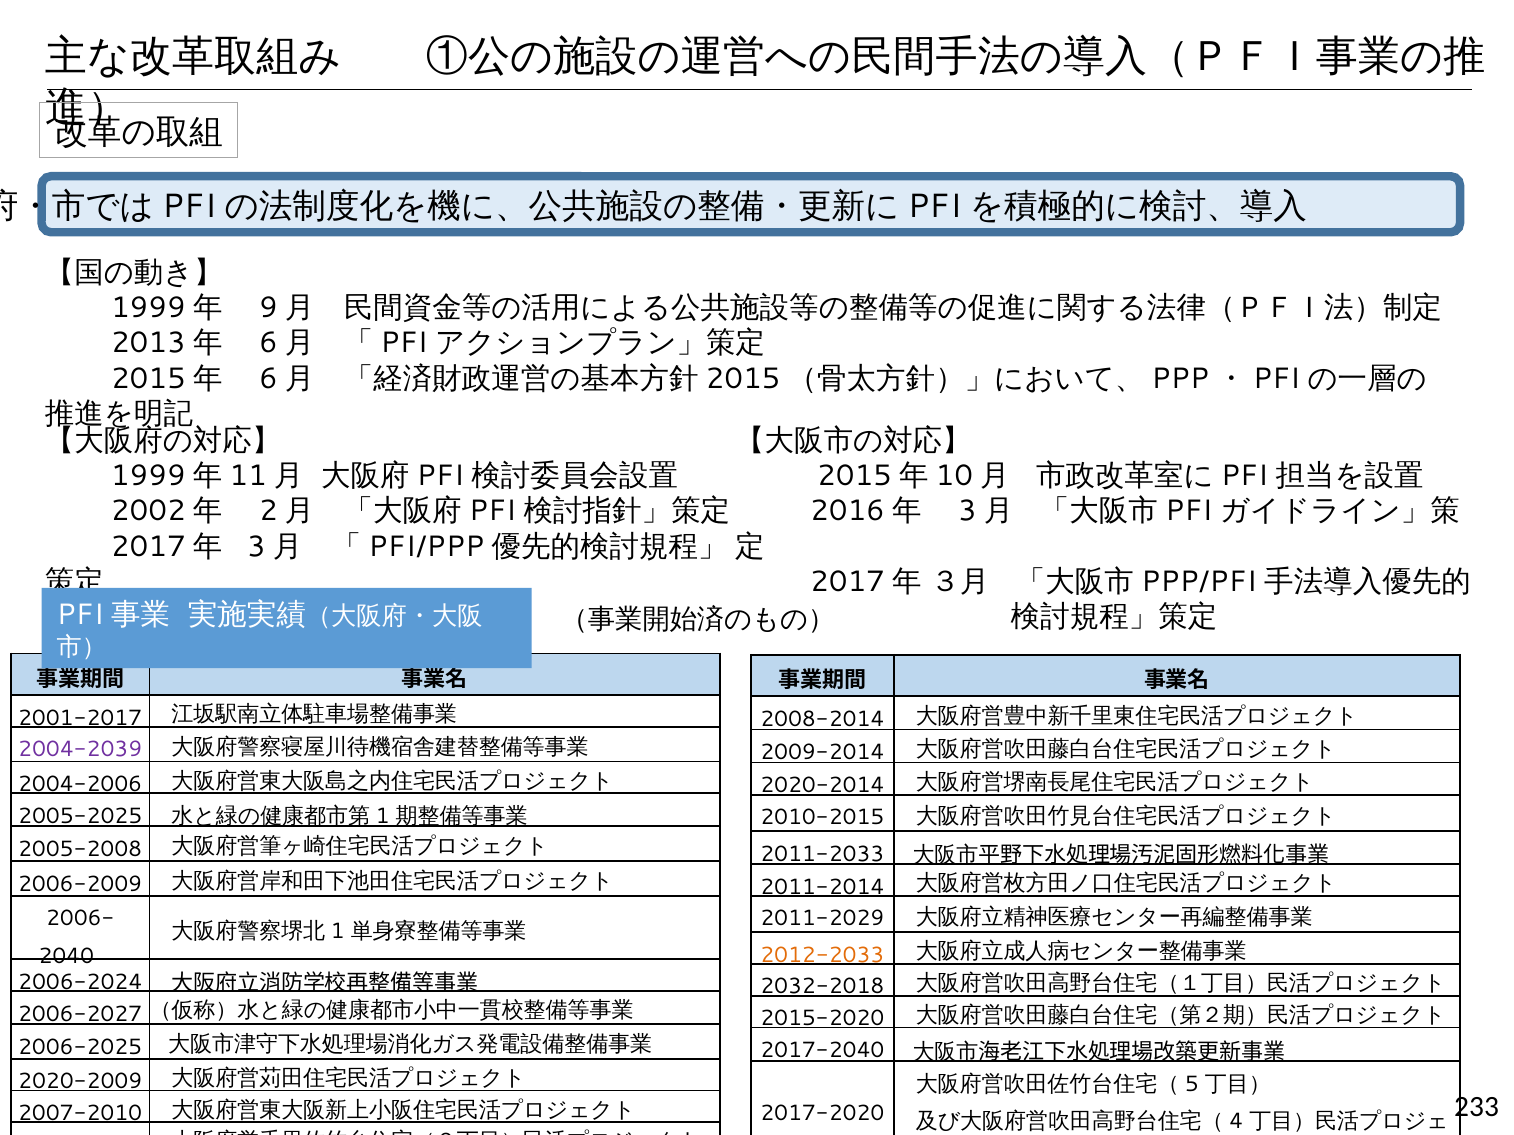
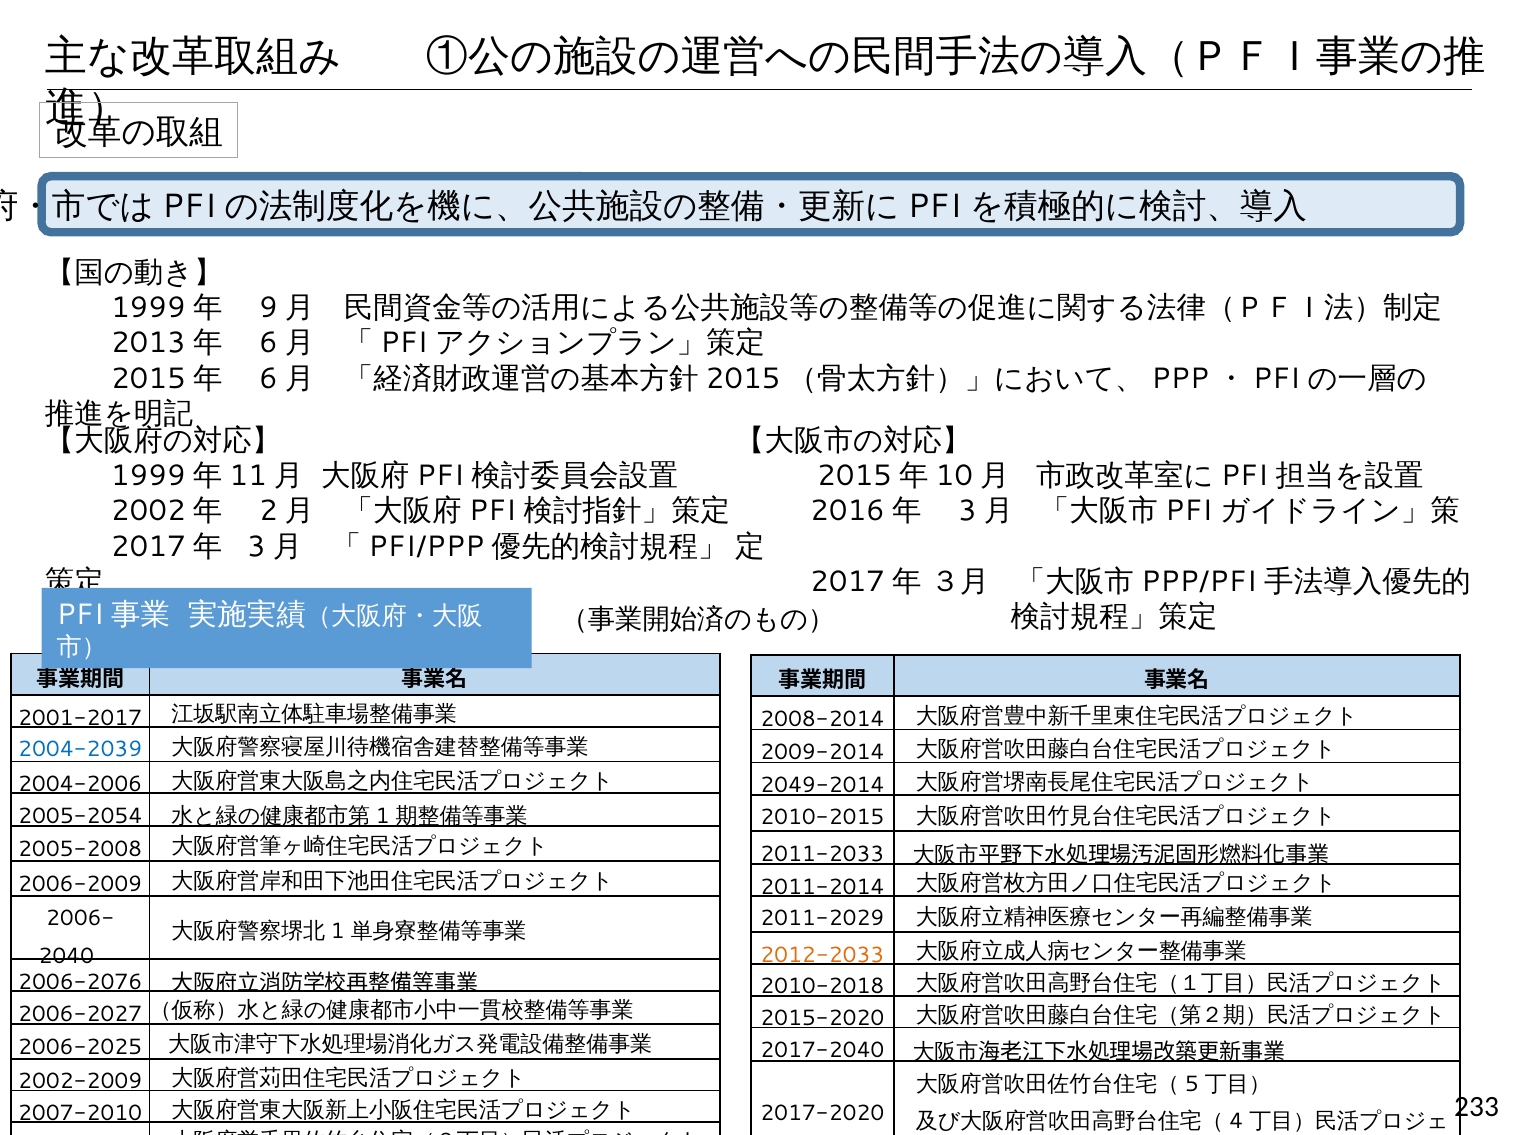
2004-2039 colour: purple -> blue (80, 750)
2020-2014: 2020-2014 -> 2049-2014 (822, 786)
2005-2025: 2005-2025 -> 2005-2054 (80, 816)
2006-2024: 2006-2024 -> 2006-2076 (80, 982)
2032-2018: 2032-2018 -> 2010-2018 (822, 987)
2020-2009: 2020-2009 -> 2002-2009 (80, 1082)
